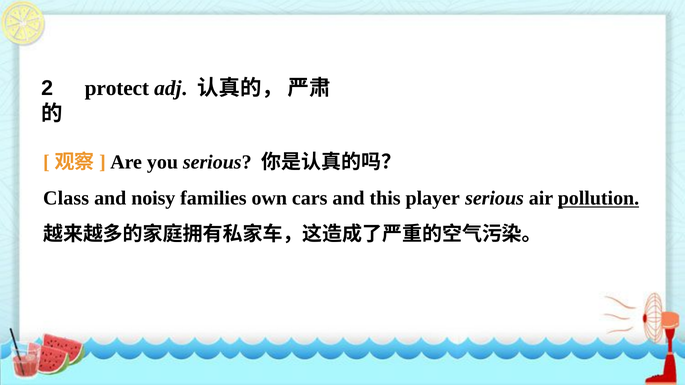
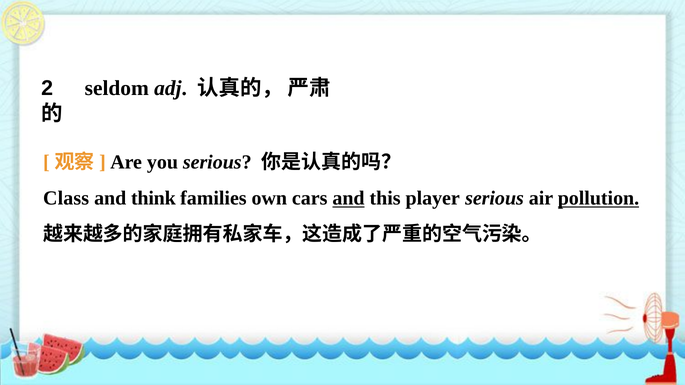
protect: protect -> seldom (117, 88)
noisy: noisy -> think (153, 198)
and underline: none -> present (349, 198)
